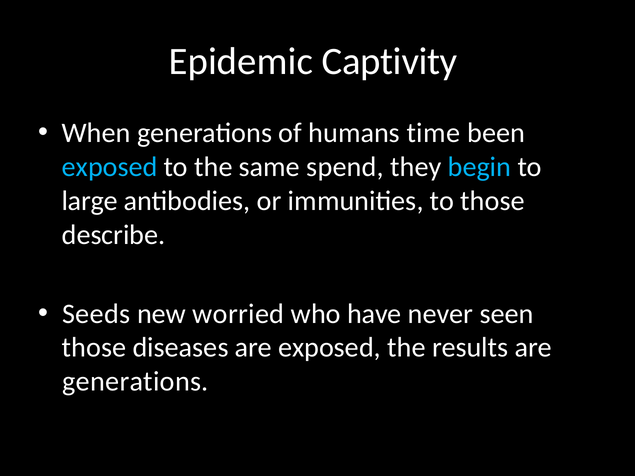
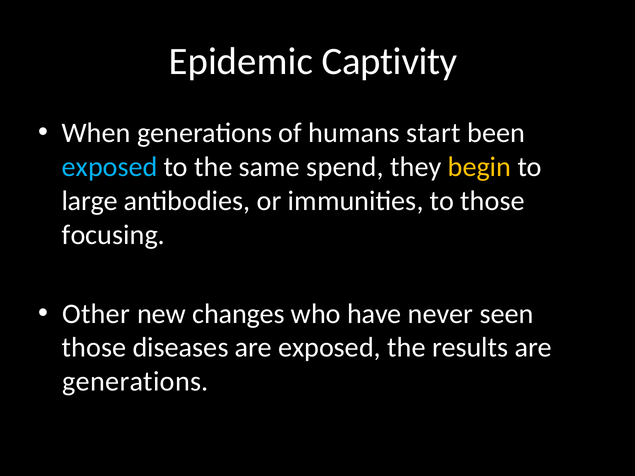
time: time -> start (433, 133)
begin colour: light blue -> yellow (479, 167)
describe: describe -> focusing (113, 235)
Seeds: Seeds -> Other (96, 314)
worried: worried -> changes (239, 314)
